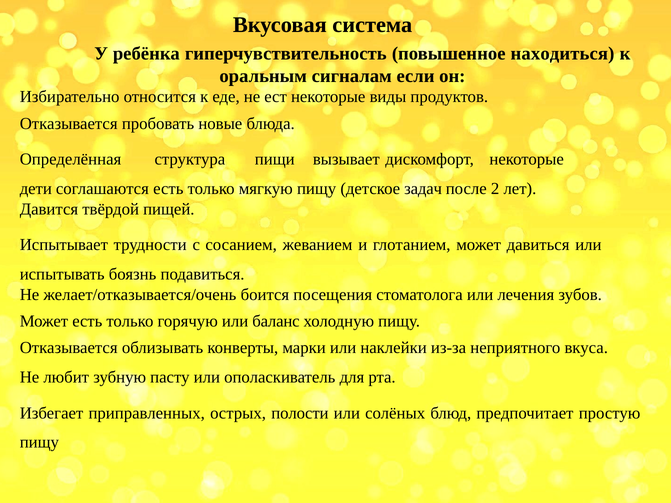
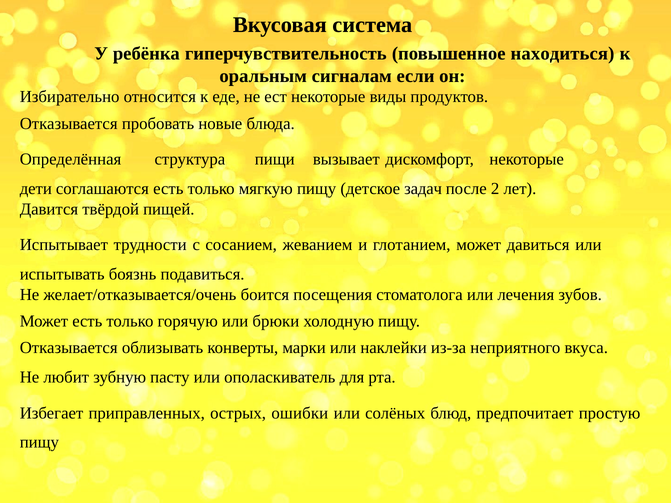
баланс: баланс -> брюки (276, 321)
полости: полости -> ошибки (300, 413)
